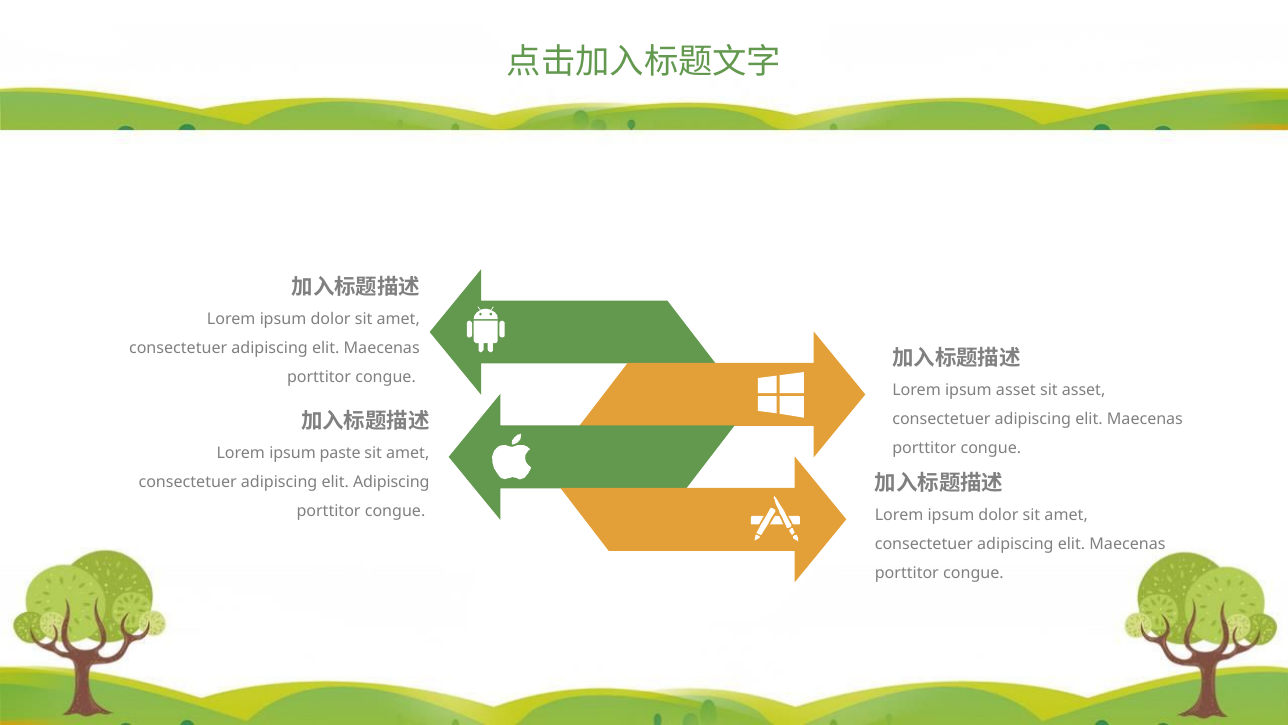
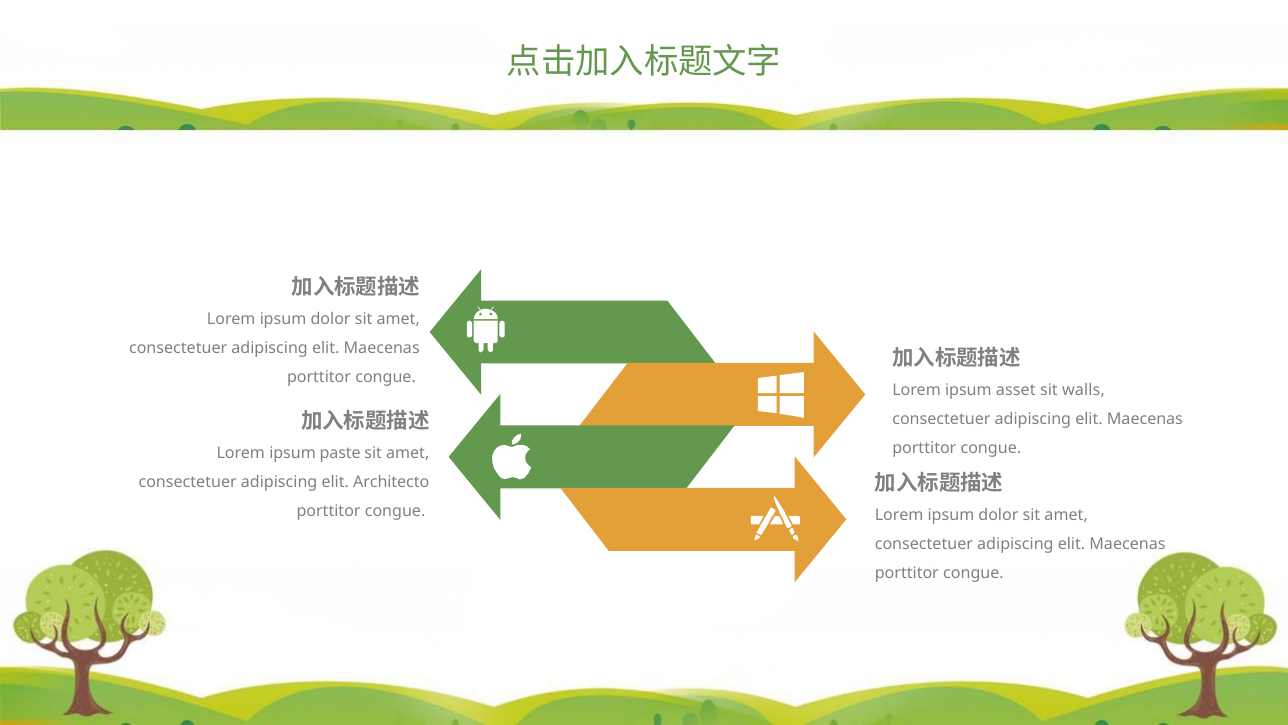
sit asset: asset -> walls (1084, 390)
elit Adipiscing: Adipiscing -> Architecto (391, 482)
